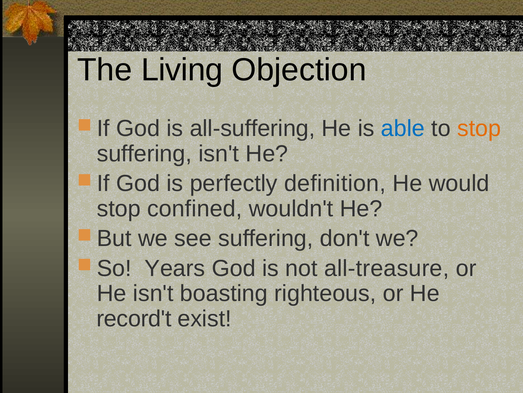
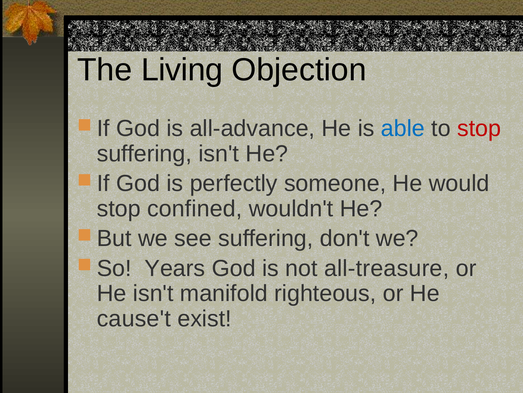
all-suffering: all-suffering -> all-advance (252, 128)
stop colour: orange -> red (479, 128)
definition: definition -> someone (335, 183)
boasting: boasting -> manifold (224, 293)
record't: record't -> cause't (134, 318)
